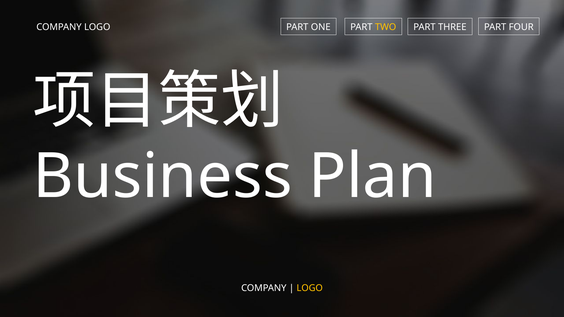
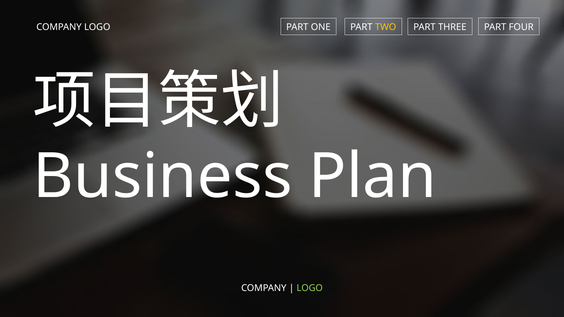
LOGO colour: yellow -> light green (310, 288)
